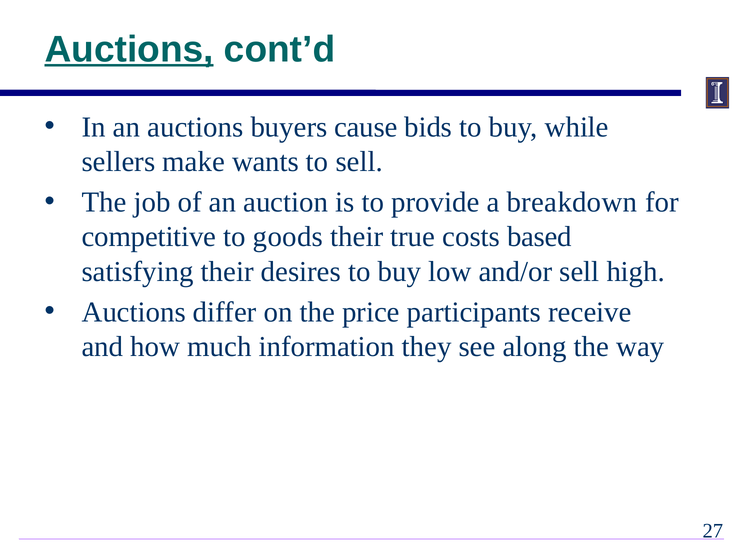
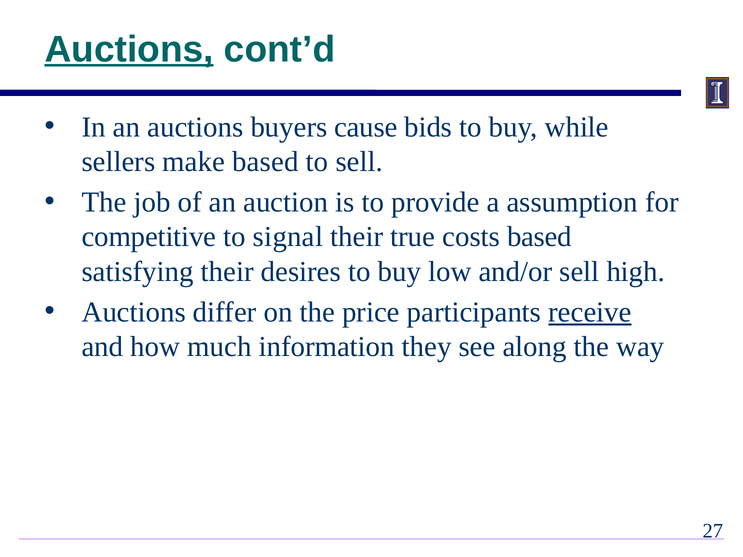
make wants: wants -> based (265, 162)
breakdown: breakdown -> assumption (572, 202)
goods: goods -> signal (288, 237)
receive underline: none -> present (590, 312)
